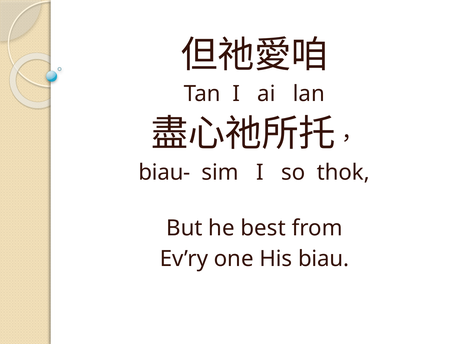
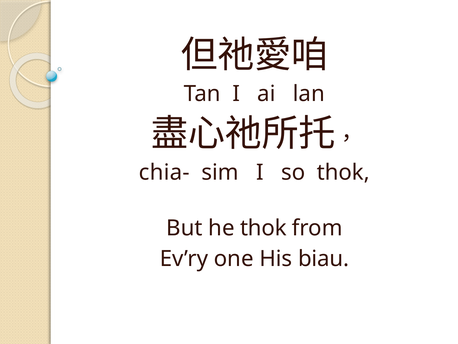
biau-: biau- -> chia- (164, 172)
he best: best -> thok (263, 228)
